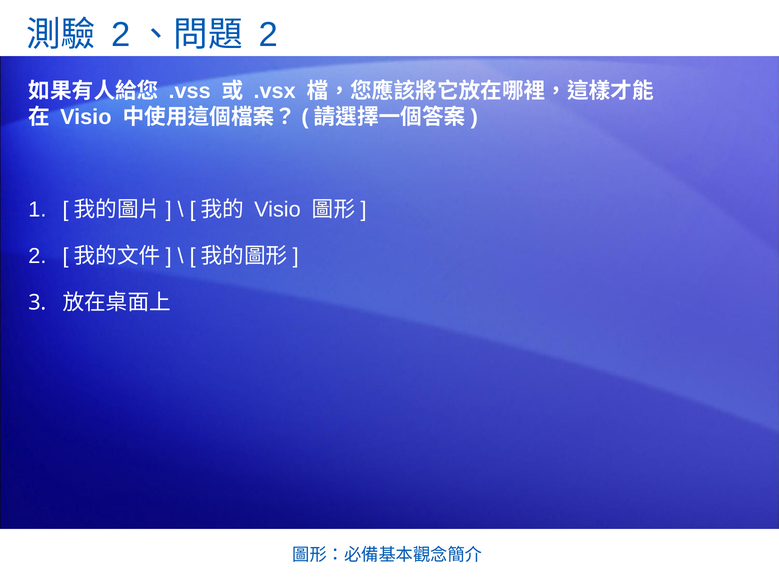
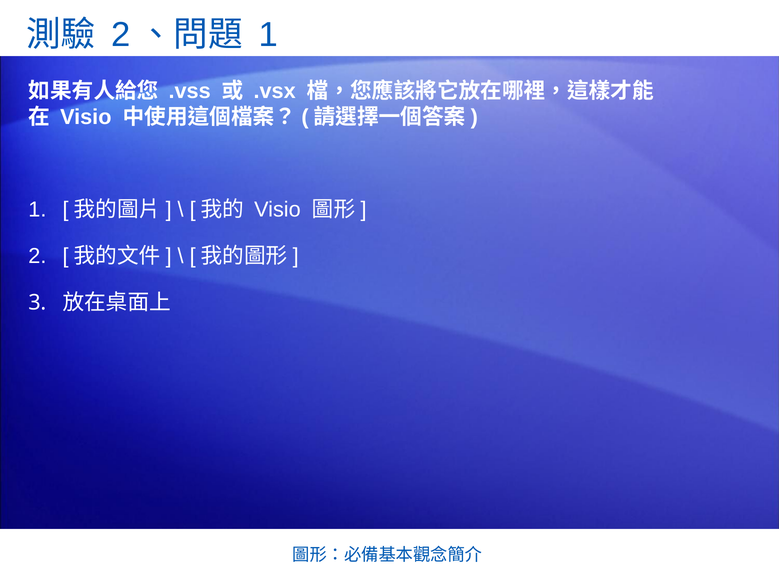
2: 2 -> 1 (268, 35)
